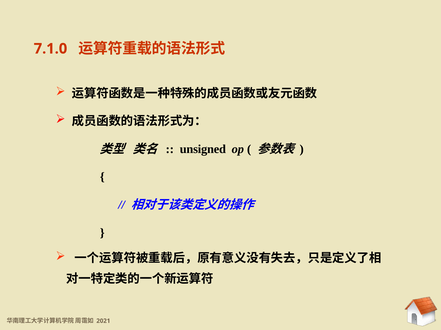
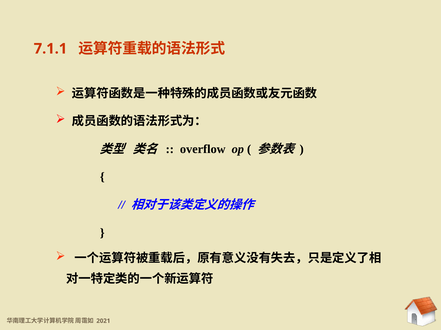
7.1.0: 7.1.0 -> 7.1.1 (50, 49)
unsigned: unsigned -> overflow (203, 149)
